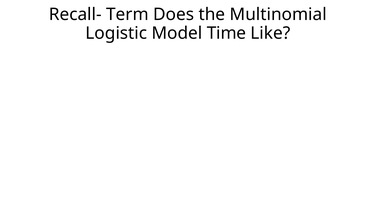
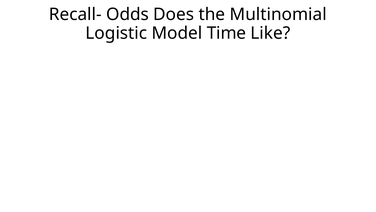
Term: Term -> Odds (127, 14)
